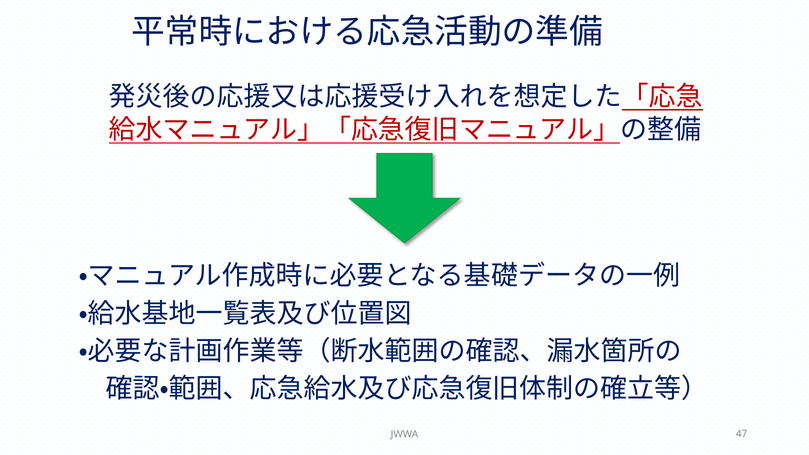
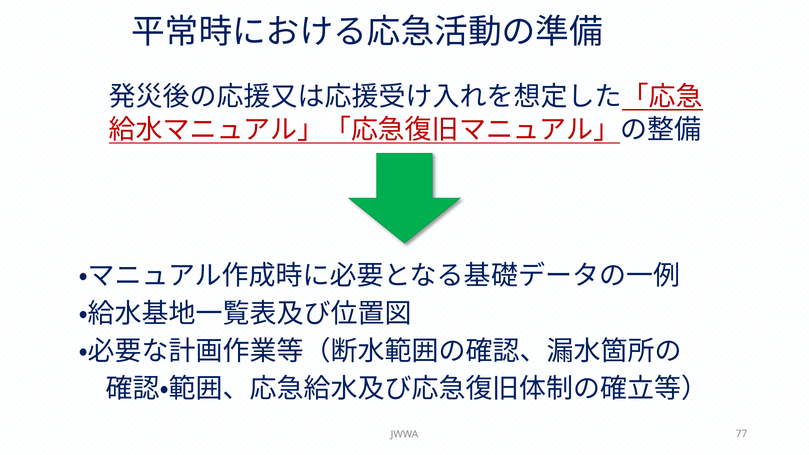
47: 47 -> 77 (742, 434)
